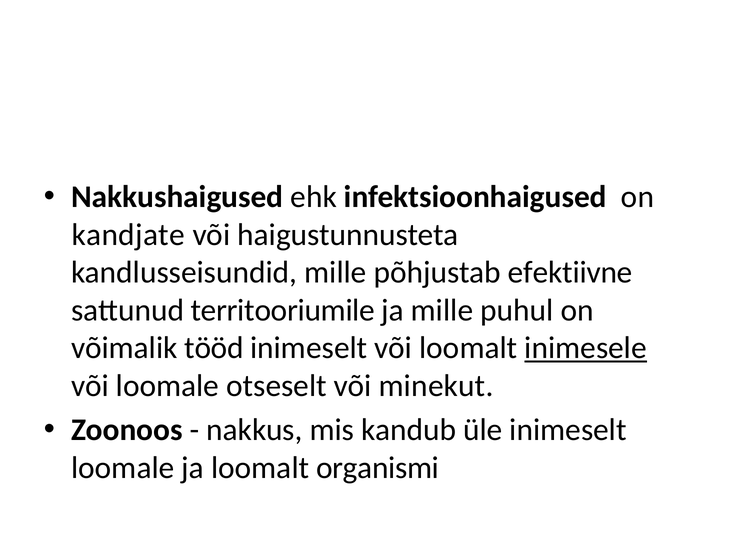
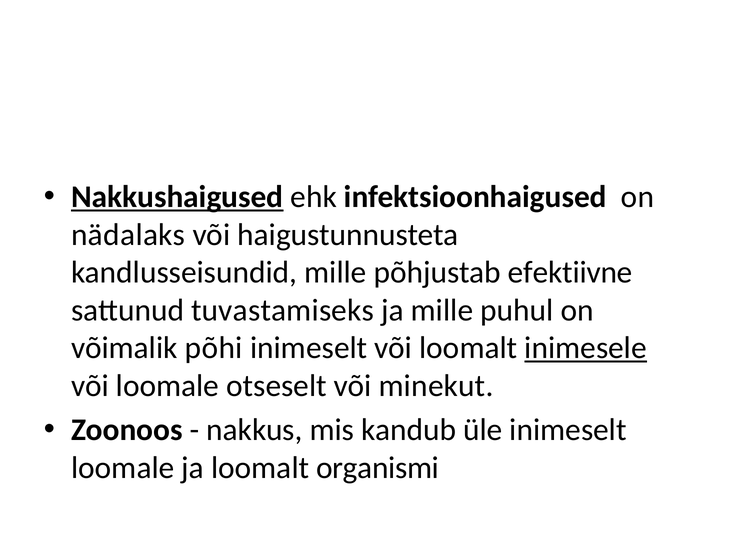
Nakkushaigused underline: none -> present (177, 197)
kandjate: kandjate -> nädalaks (128, 234)
territooriumile: territooriumile -> tuvastamiseks (283, 310)
tööd: tööd -> põhi (214, 348)
